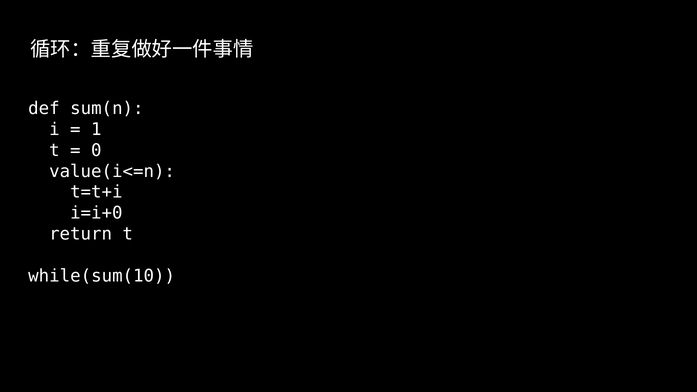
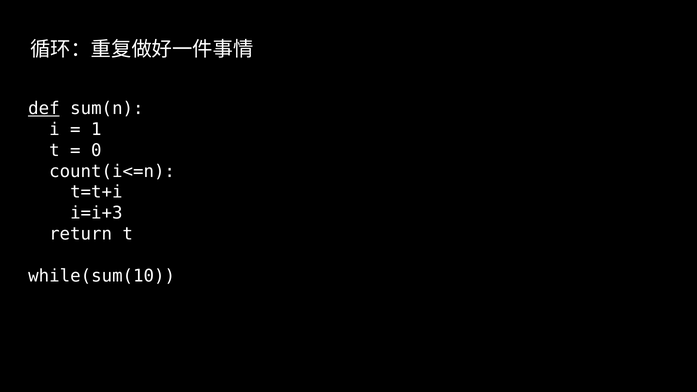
def underline: none -> present (44, 109)
value(i<=n: value(i<=n -> count(i<=n (112, 171)
i=i+0: i=i+0 -> i=i+3 (96, 213)
